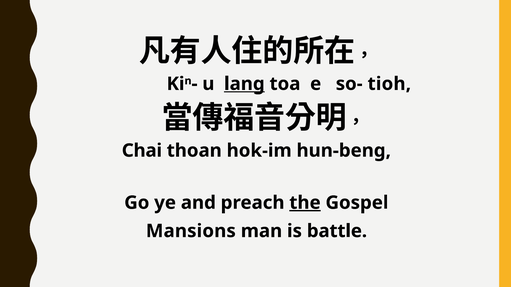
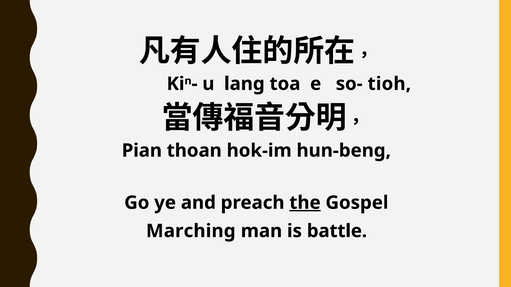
lang underline: present -> none (244, 84)
Chai: Chai -> Pian (142, 151)
Mansions: Mansions -> Marching (191, 231)
